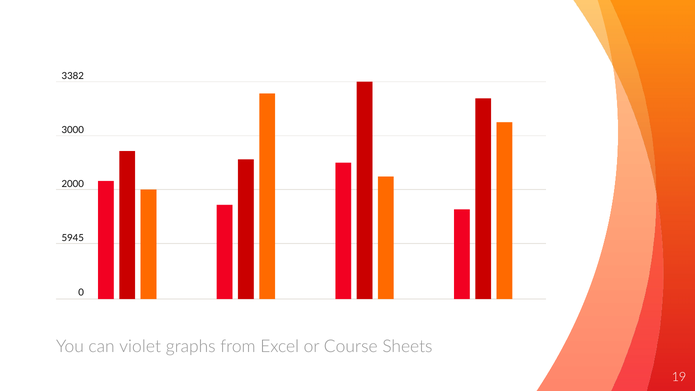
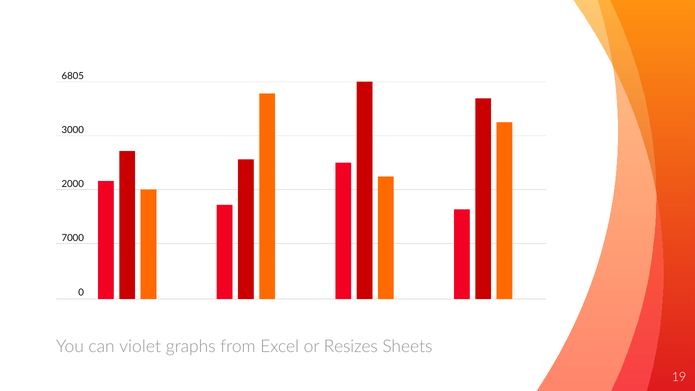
3382: 3382 -> 6805 (73, 76)
5945: 5945 -> 7000 (73, 238)
Course: Course -> Resizes (351, 347)
